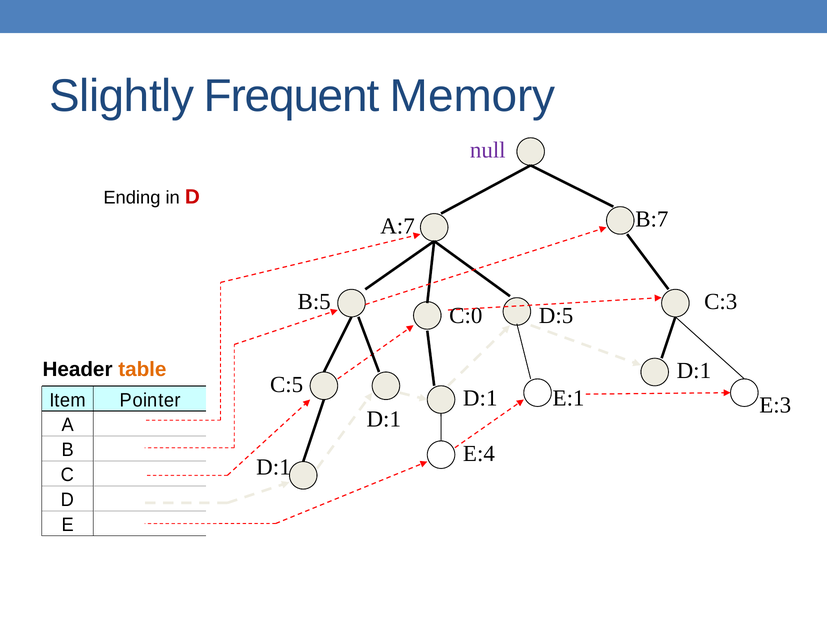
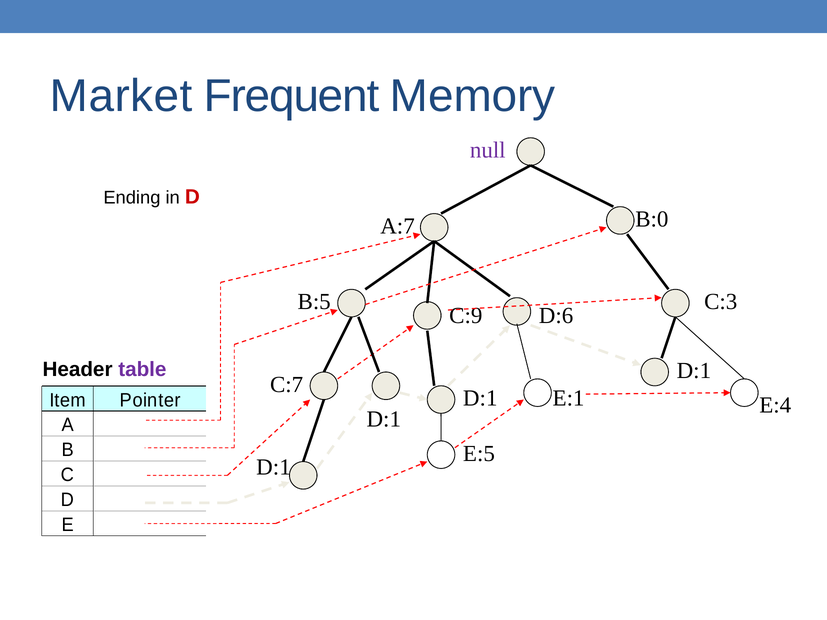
Slightly: Slightly -> Market (121, 96)
B:7: B:7 -> B:0 (652, 219)
C:0: C:0 -> C:9 (466, 316)
D:5: D:5 -> D:6 (556, 316)
table colour: orange -> purple (142, 369)
C:5: C:5 -> C:7 (287, 385)
E:3: E:3 -> E:4 (775, 405)
E:4: E:4 -> E:5 (479, 454)
